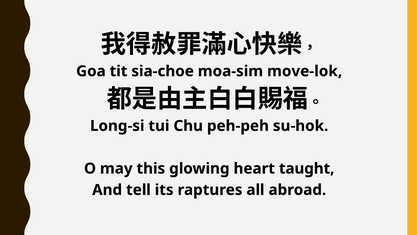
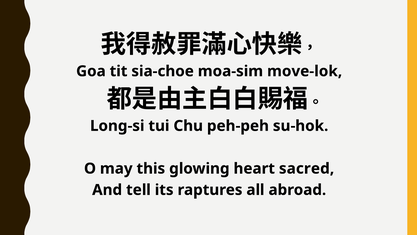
taught: taught -> sacred (307, 168)
